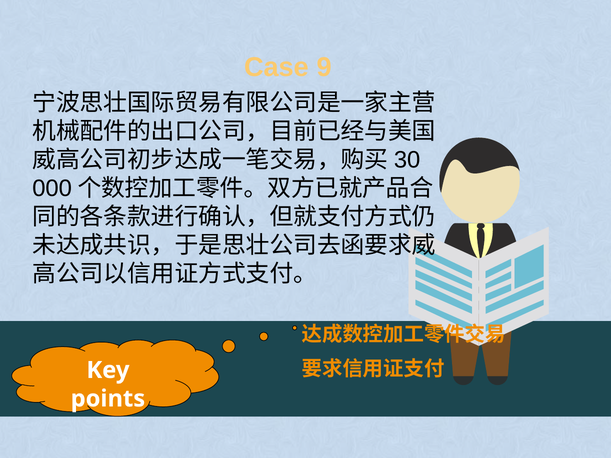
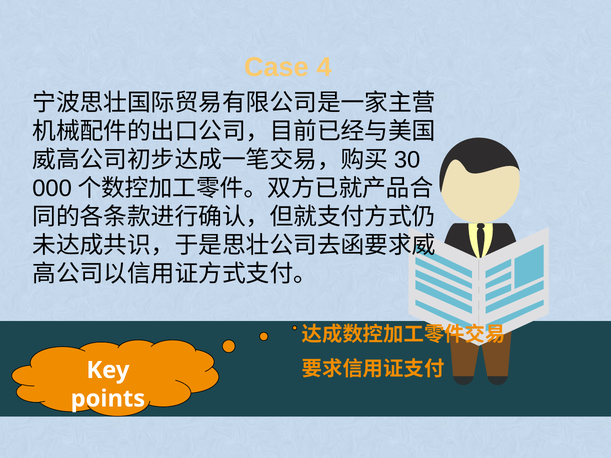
9: 9 -> 4 (324, 67)
